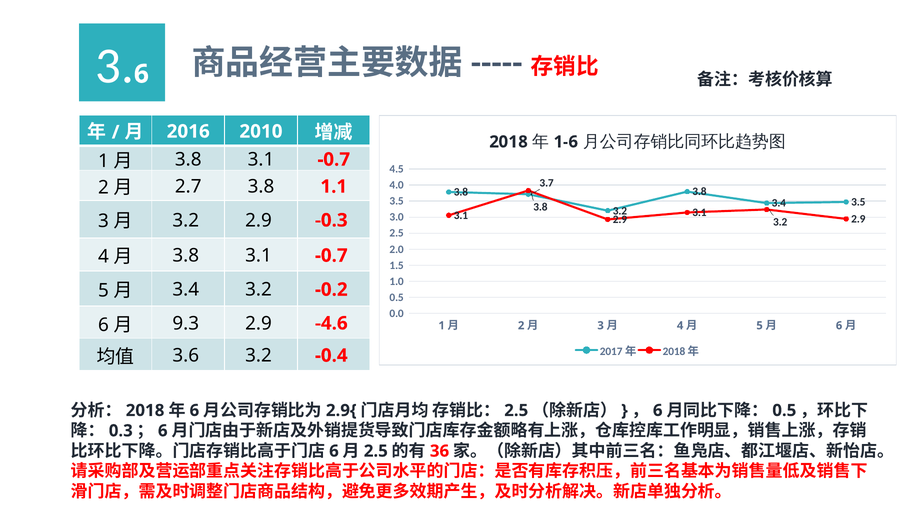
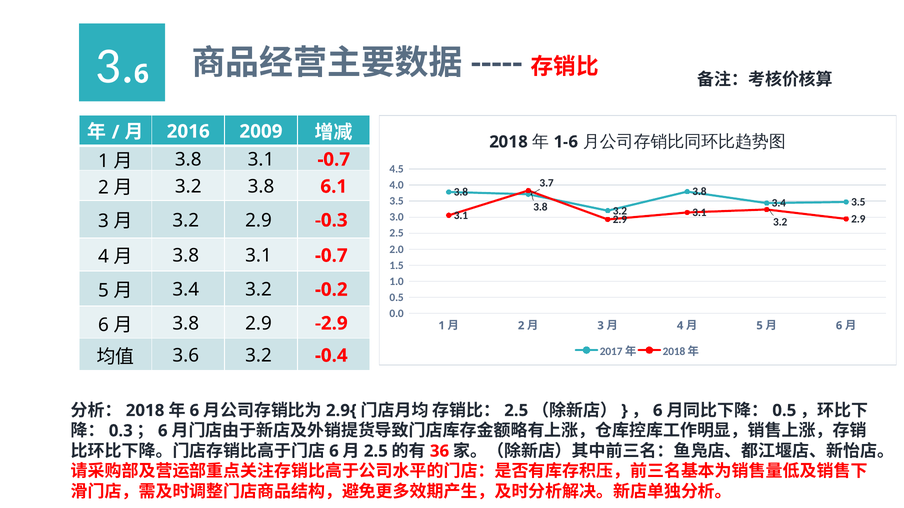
2010: 2010 -> 2009 (261, 132)
2.7: 2.7 -> 3.2 (188, 187)
1.1: 1.1 -> 6.1 (334, 187)
9.3: 9.3 -> 3.8 (186, 324)
-4.6: -4.6 -> -2.9 (331, 324)
